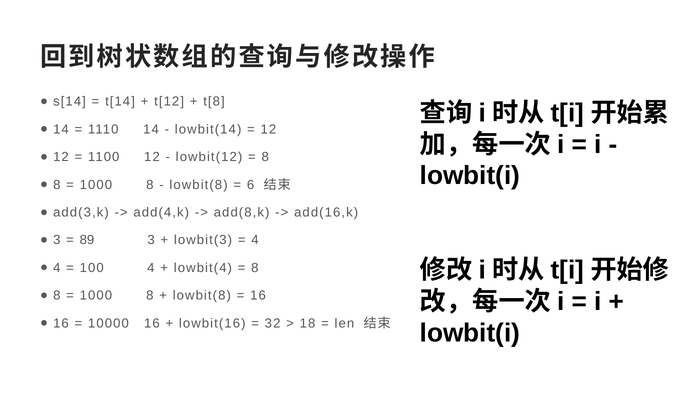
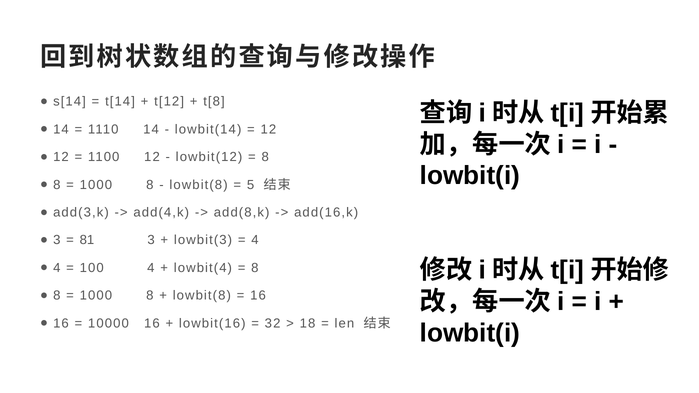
6: 6 -> 5 (251, 185)
89: 89 -> 81 (87, 240)
